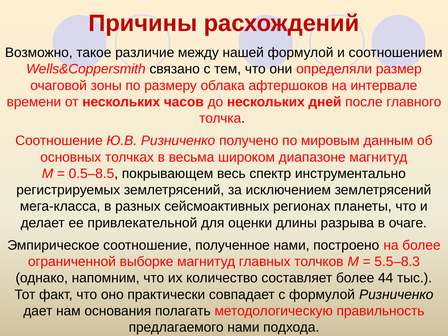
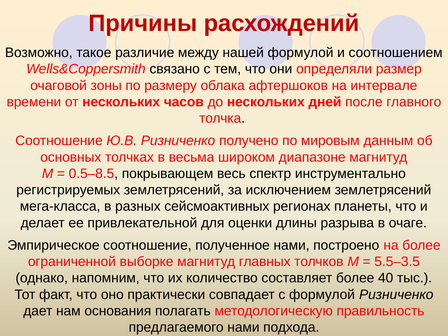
5.5‒8.3: 5.5‒8.3 -> 5.5‒3.5 (397, 262)
44: 44 -> 40 (386, 278)
